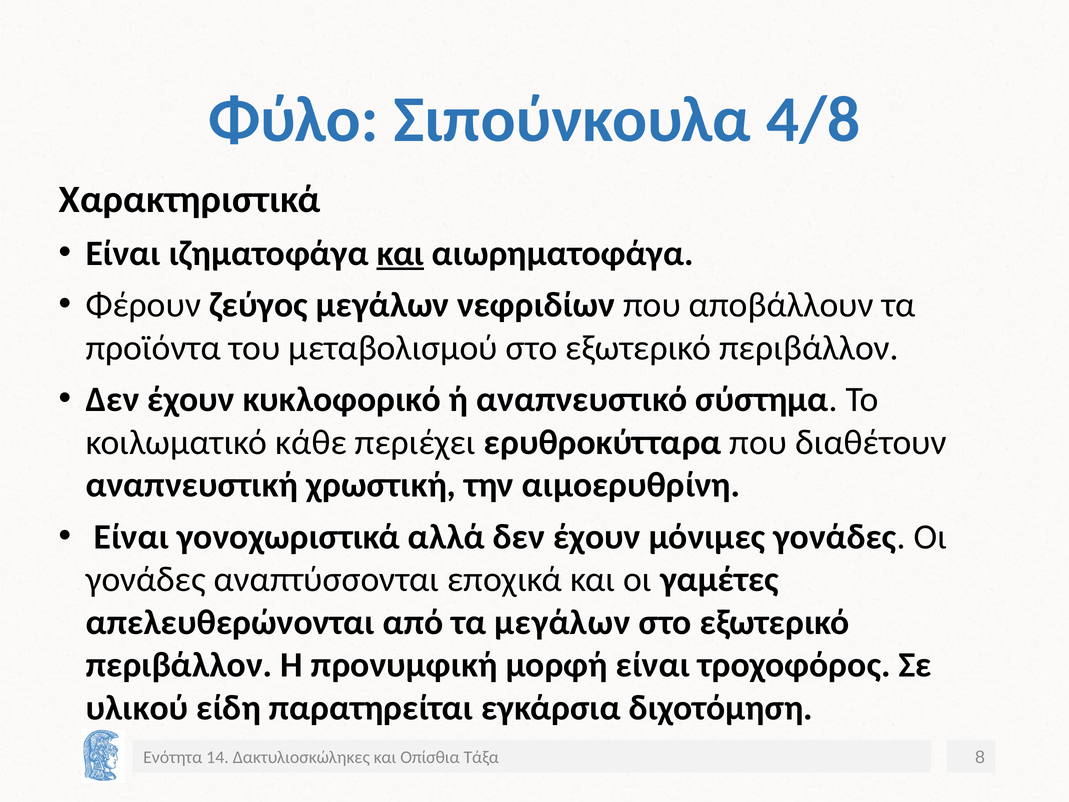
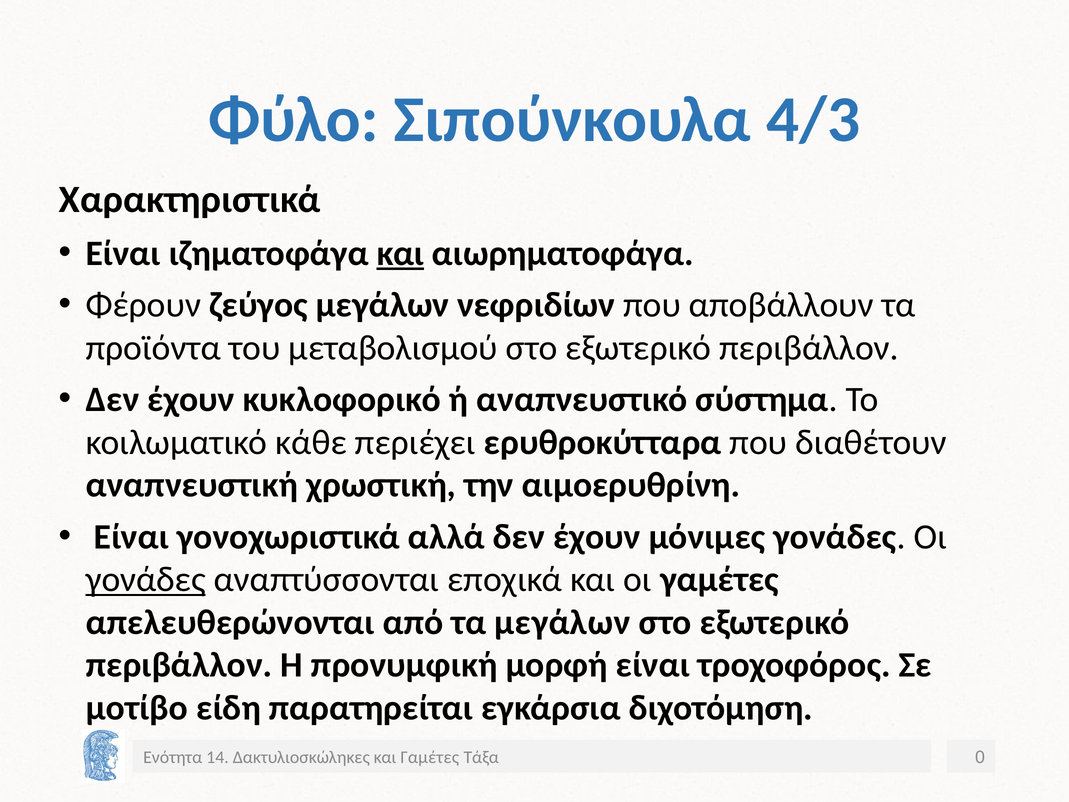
4/8: 4/8 -> 4/3 (813, 120)
γονάδες underline: none -> present (146, 579)
υλικού: υλικού -> μοτίβο (137, 708)
και Οπίσθια: Οπίσθια -> Γαμέτες (430, 757)
8: 8 -> 0 (980, 757)
